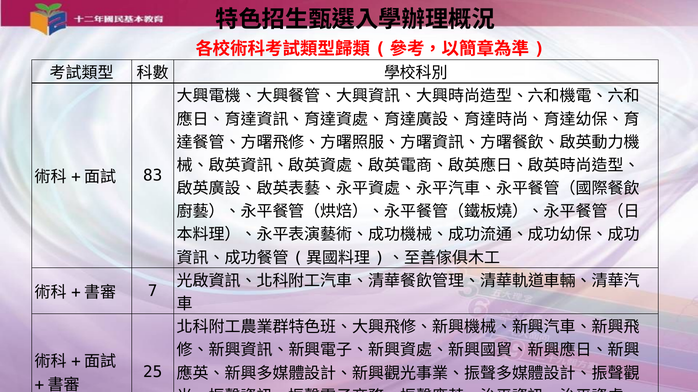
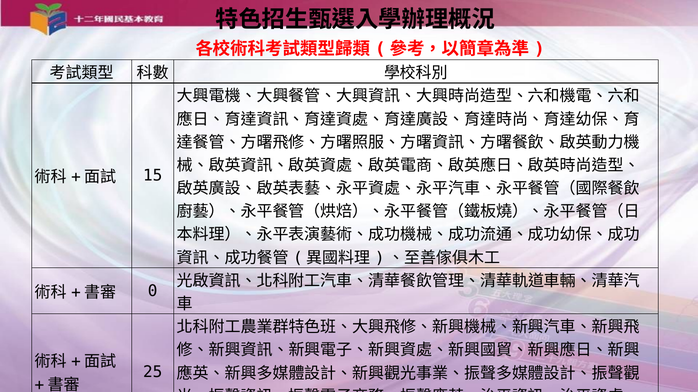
83: 83 -> 15 (153, 176)
7: 7 -> 0 (153, 292)
